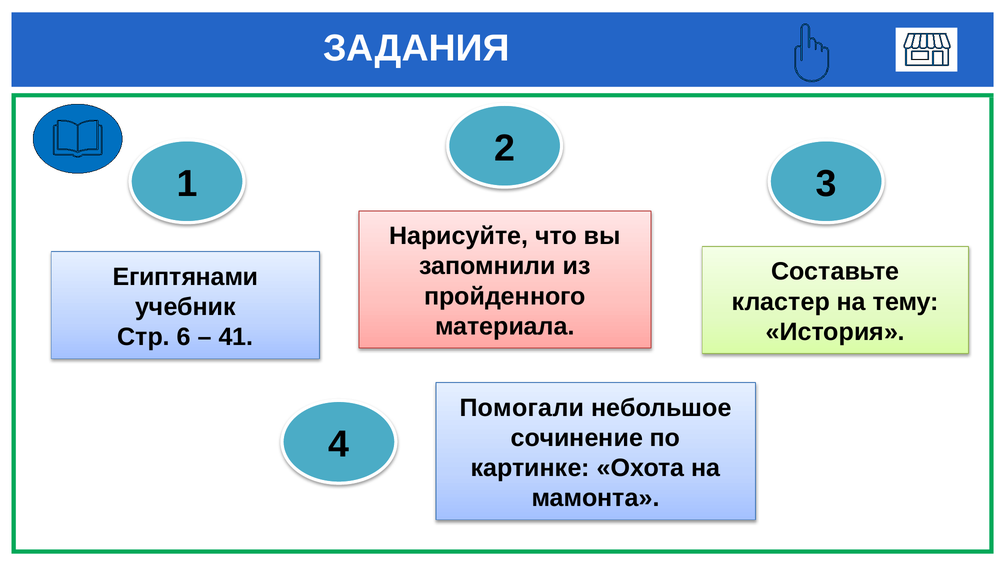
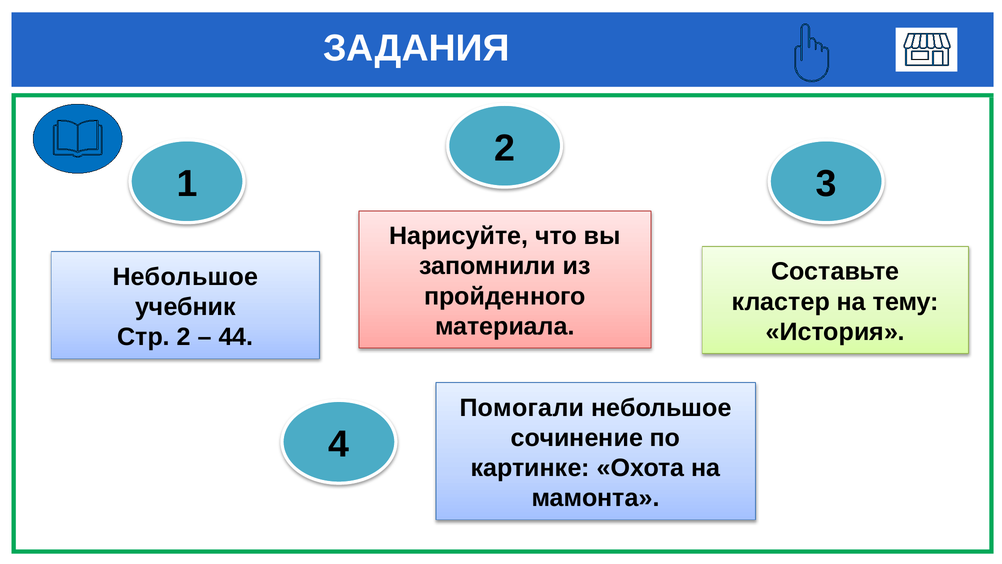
Египтянами: Египтянами -> Небольшое (185, 277)
Стр 6: 6 -> 2 (184, 337)
41: 41 -> 44 (236, 337)
